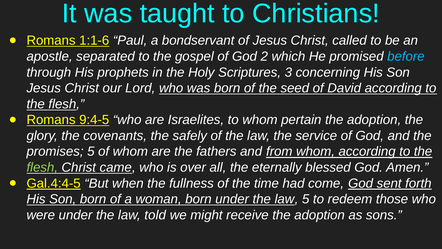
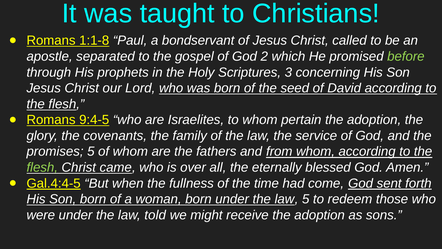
1:1-6: 1:1-6 -> 1:1-8 (94, 41)
before colour: light blue -> light green (406, 56)
safely: safely -> family (190, 136)
